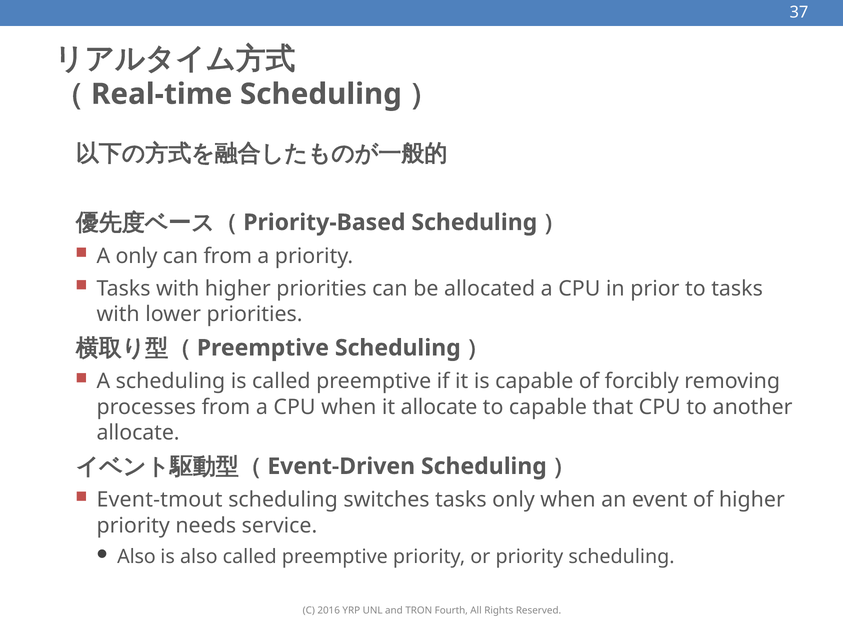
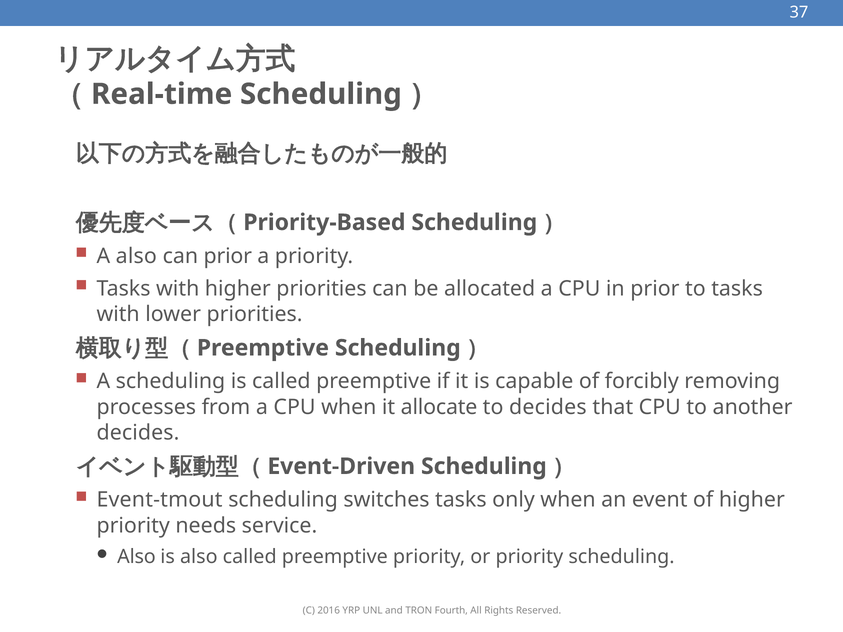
A only: only -> also (136, 256)
can from: from -> prior (228, 256)
to capable: capable -> decides (548, 407)
allocate: allocate -> decides (138, 433)
